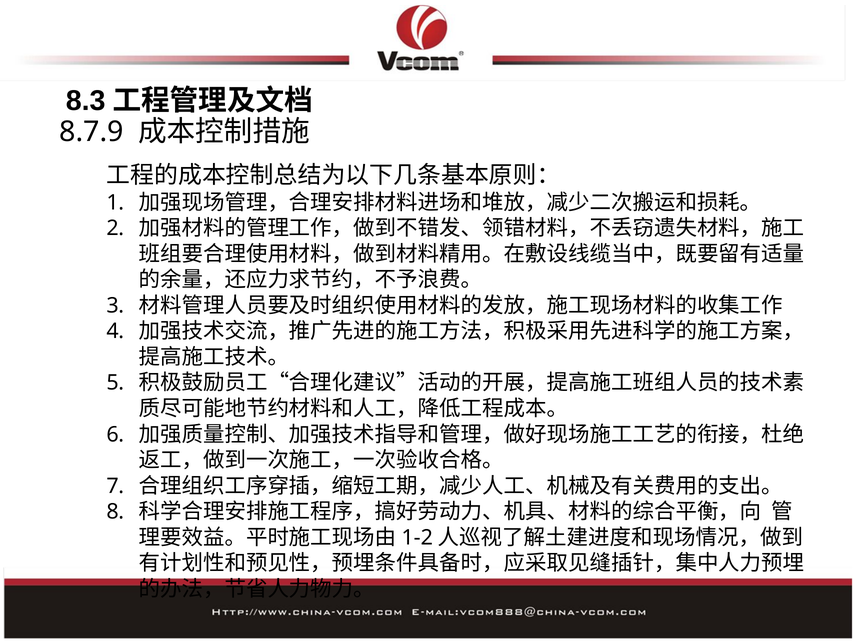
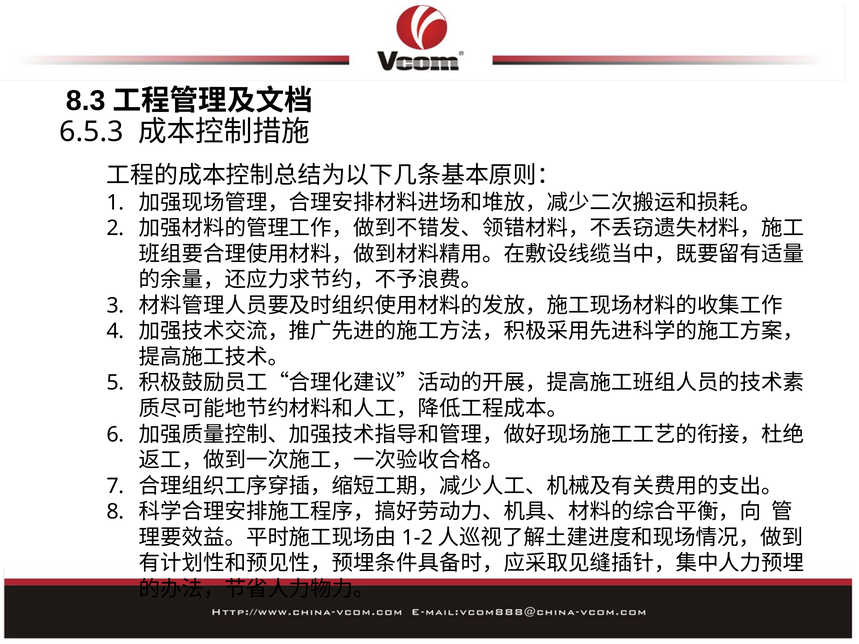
8.7.9: 8.7.9 -> 6.5.3 (91, 132)
